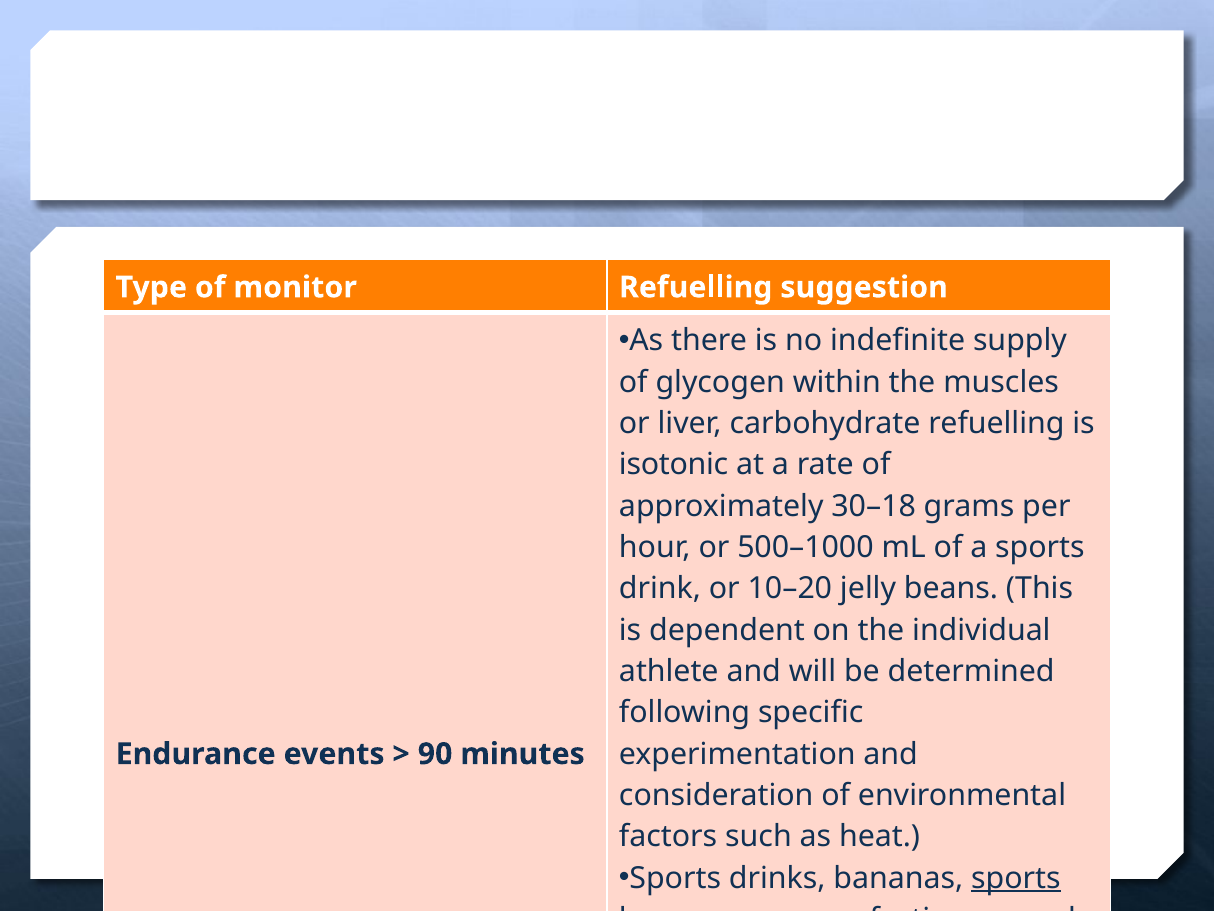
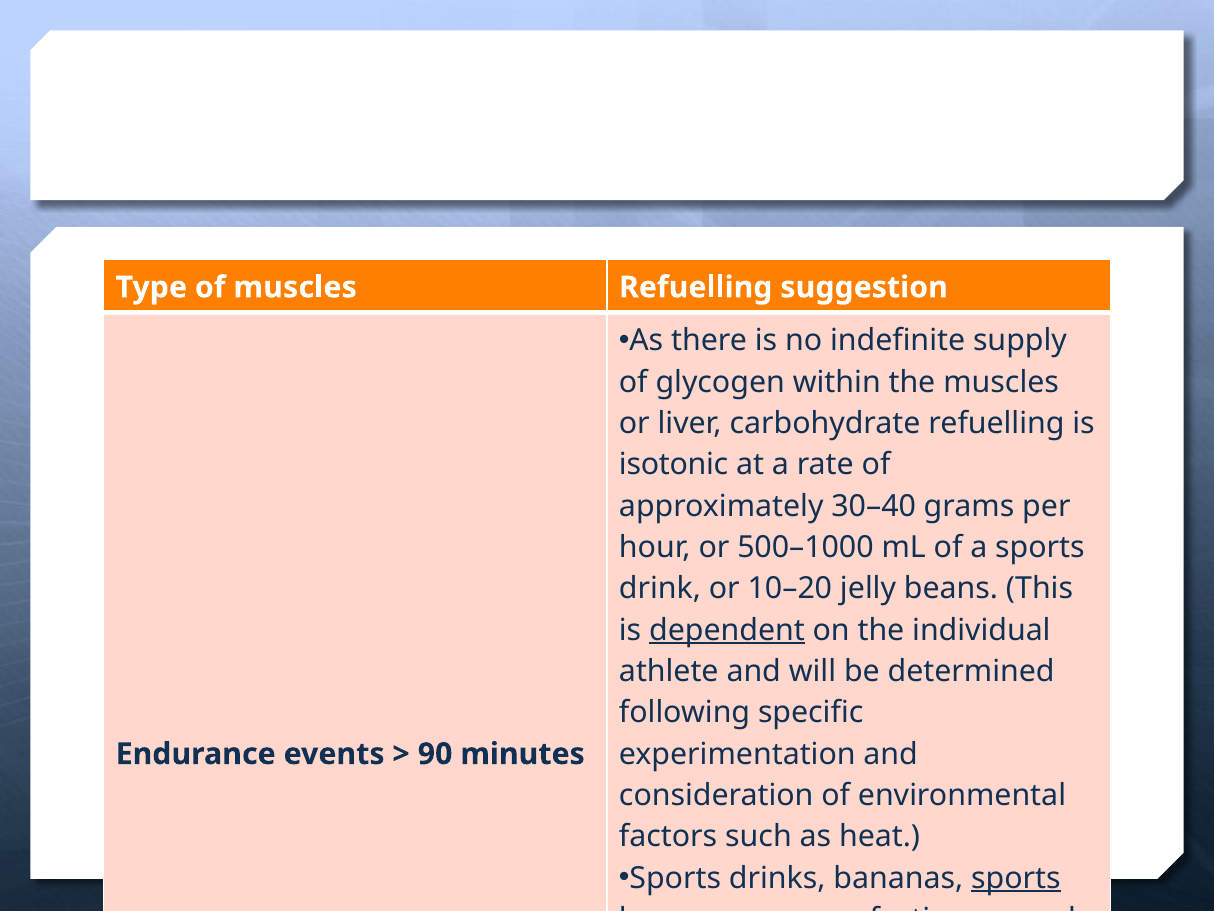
of monitor: monitor -> muscles (295, 287)
30–18: 30–18 -> 30–40 (874, 506)
dependent underline: none -> present (727, 630)
